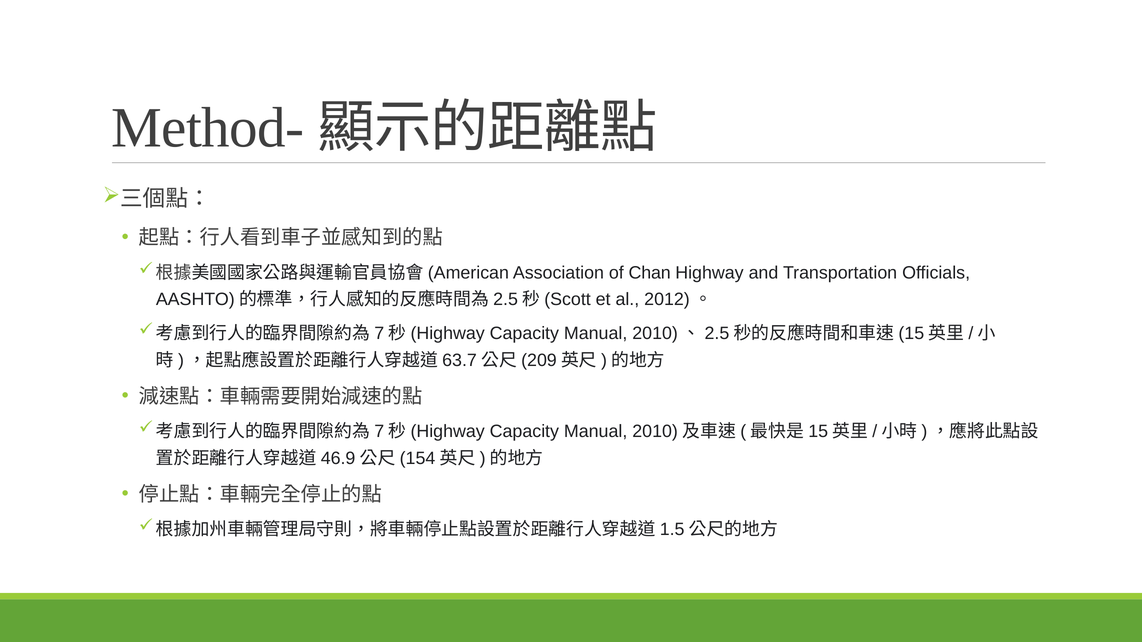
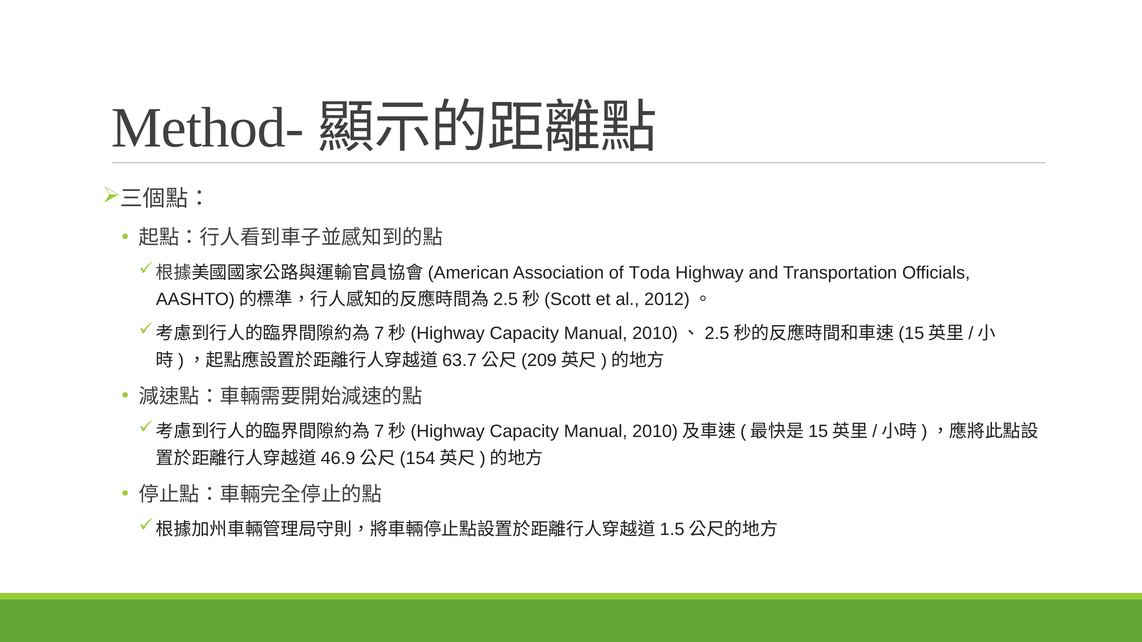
Chan: Chan -> Toda (649, 273)
